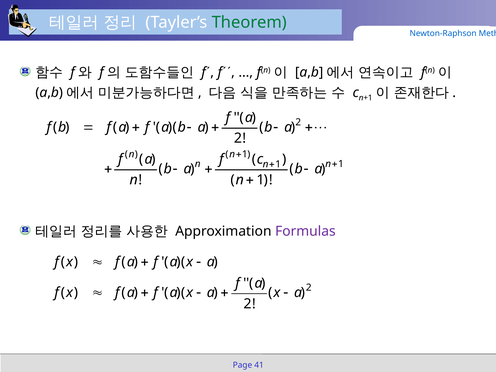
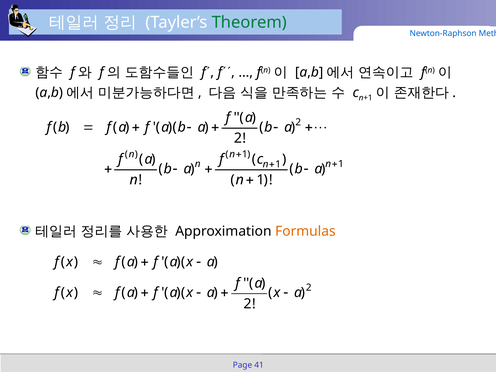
Formulas colour: purple -> orange (305, 231)
